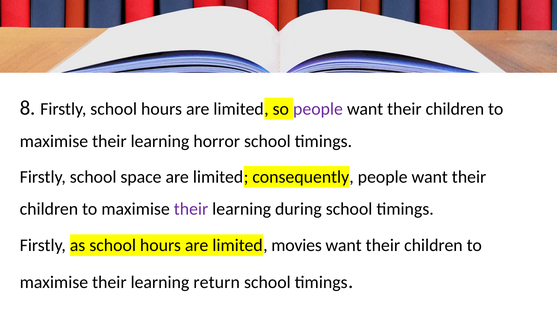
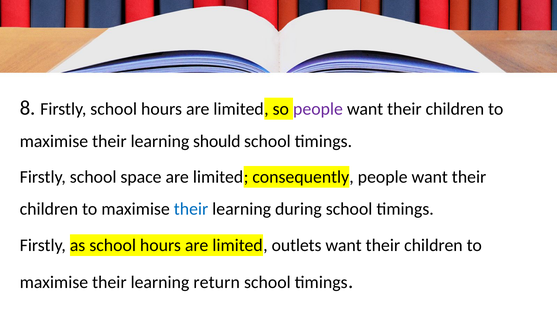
horror: horror -> should (217, 142)
their colour: purple -> blue (191, 209)
movies: movies -> outlets (297, 246)
